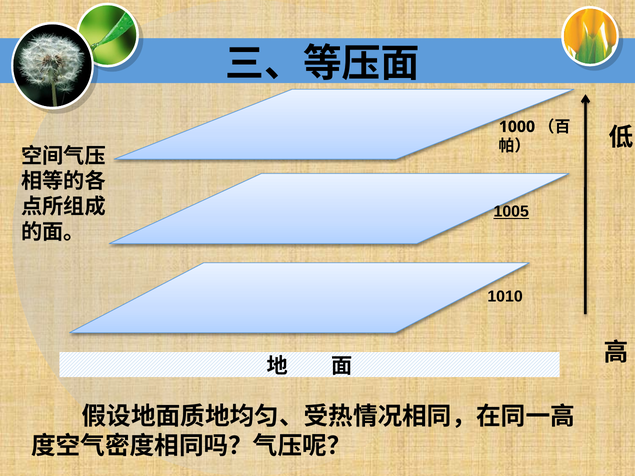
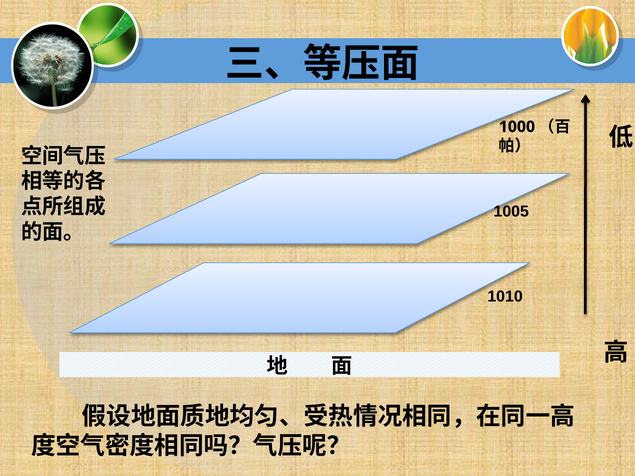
1005 underline: present -> none (511, 212)
